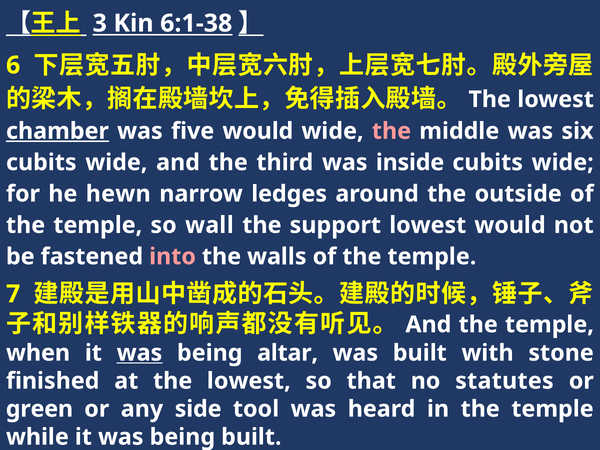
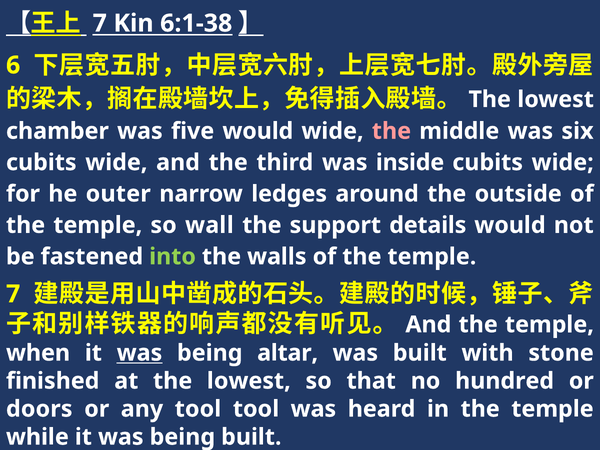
3: 3 -> 7 (100, 23)
chamber underline: present -> none (57, 131)
hewn: hewn -> outer (118, 194)
support lowest: lowest -> details (428, 225)
into colour: pink -> light green (173, 257)
statutes: statutes -> hundred (505, 381)
green: green -> doors (39, 409)
any side: side -> tool (198, 409)
